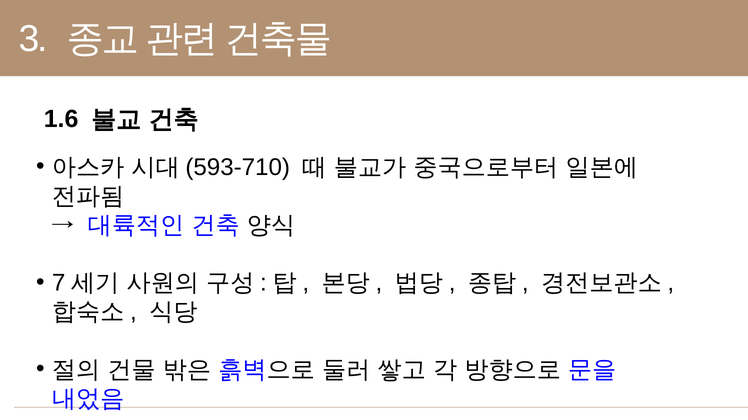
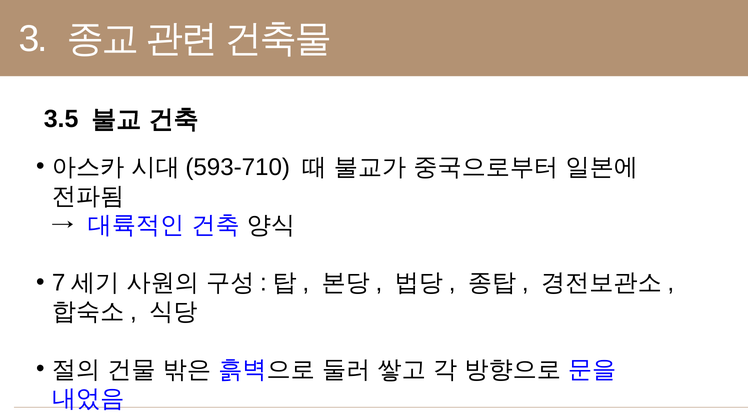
1.6: 1.6 -> 3.5 (61, 119)
